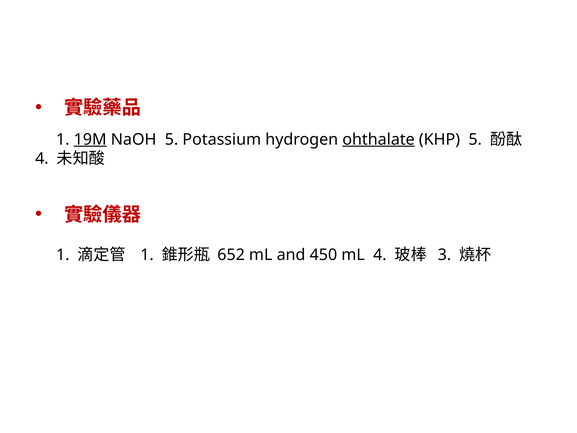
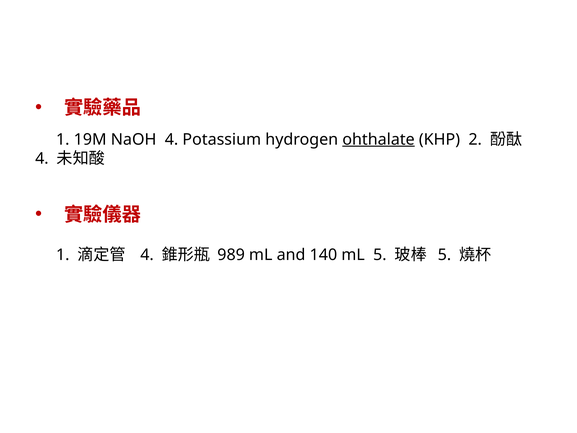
19M underline: present -> none (90, 139)
NaOH 5: 5 -> 4 (172, 139)
KHP 5: 5 -> 2 (475, 139)
1: 1 -> 4 (147, 255)
652: 652 -> 989 (231, 255)
450: 450 -> 140 (323, 255)
mL 4: 4 -> 5 (380, 255)
3: 3 -> 5 (444, 255)
